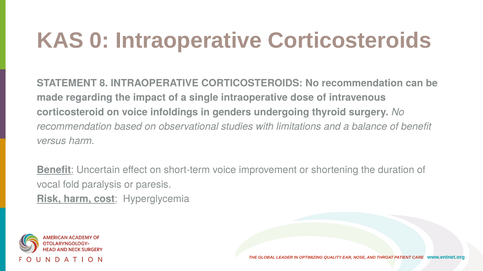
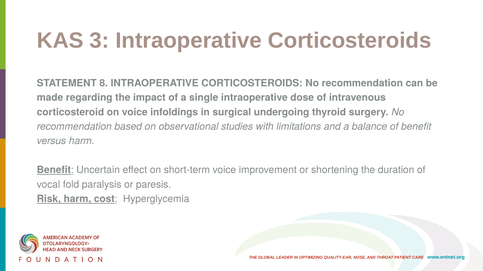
0: 0 -> 3 (99, 41)
genders: genders -> surgical (232, 112)
